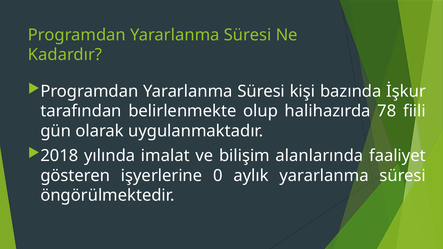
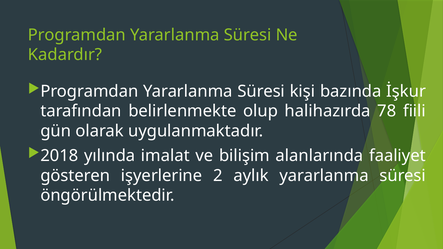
0: 0 -> 2 (218, 176)
